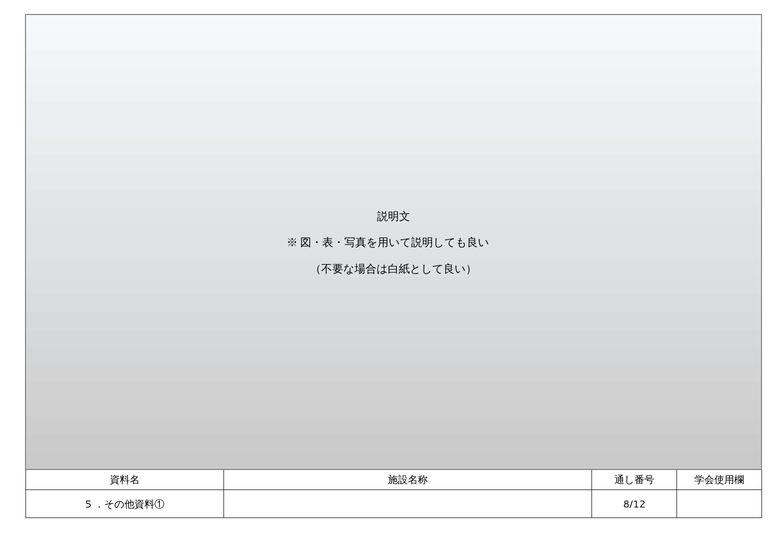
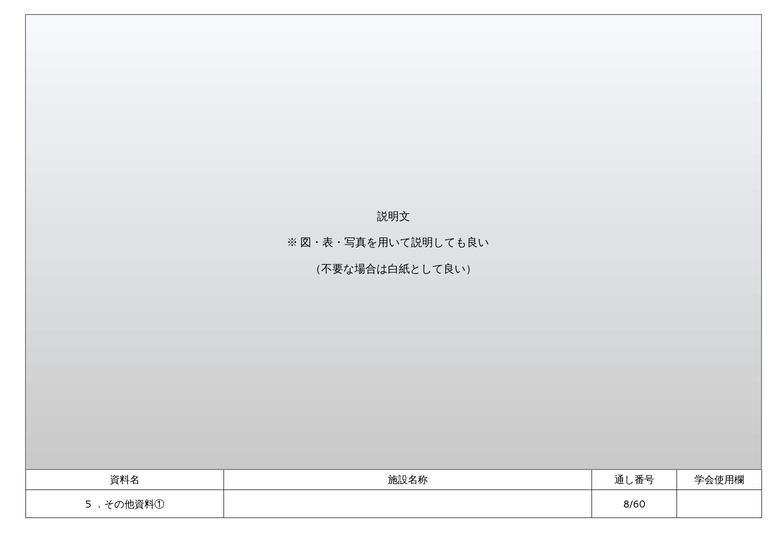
8/12: 8/12 -> 8/60 (634, 505)
